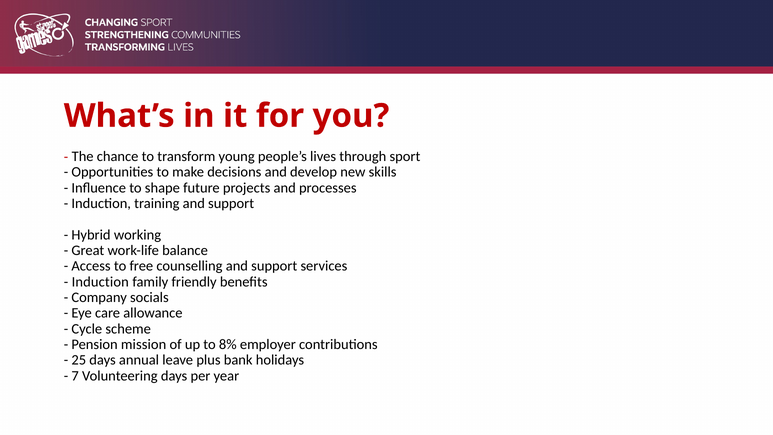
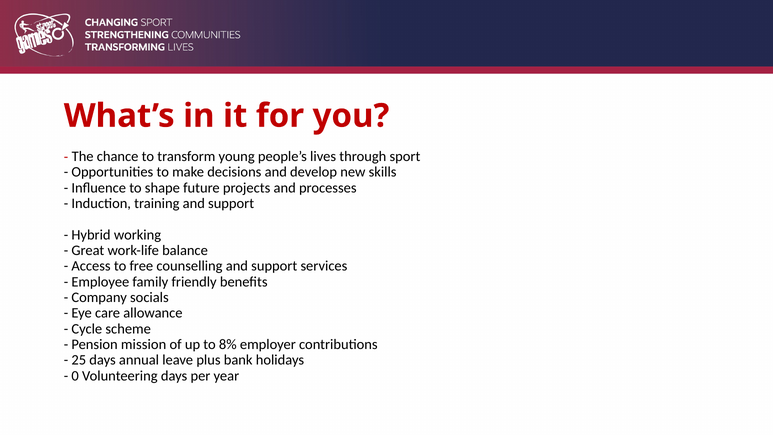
Induction: Induction -> Employee (100, 282)
7: 7 -> 0 (75, 376)
